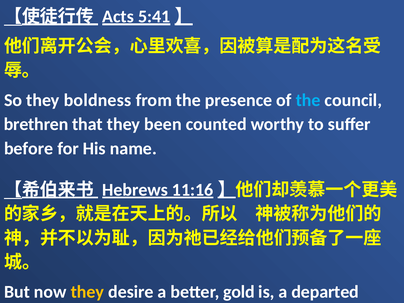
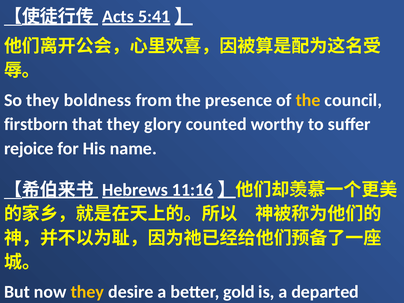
the colour: light blue -> yellow (308, 100)
brethren: brethren -> firstborn (36, 124)
been: been -> glory (163, 124)
before: before -> rejoice (29, 149)
